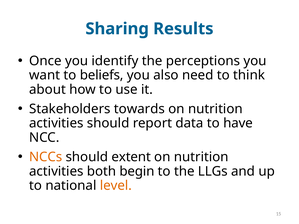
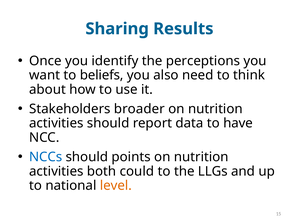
towards: towards -> broader (139, 109)
NCCs colour: orange -> blue (46, 157)
extent: extent -> points (131, 157)
begin: begin -> could (137, 171)
